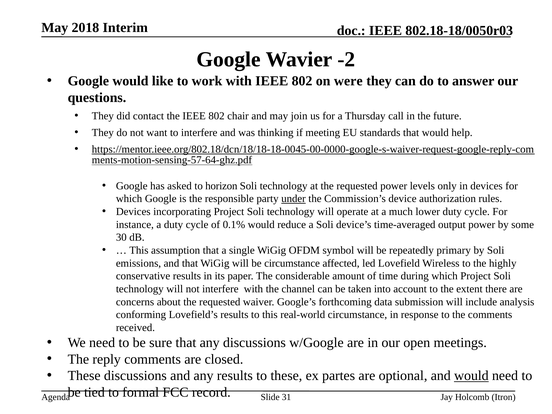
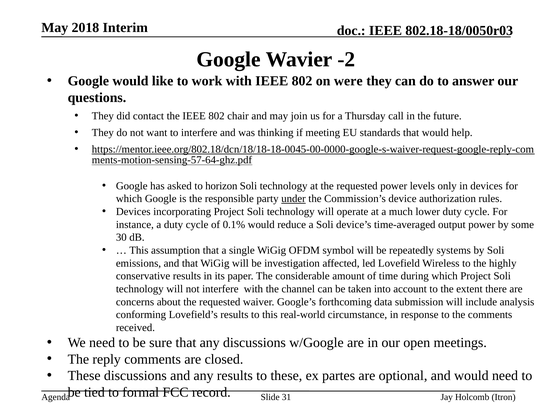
primary: primary -> systems (454, 250)
be circumstance: circumstance -> investigation (292, 263)
would underline: present -> none (471, 376)
